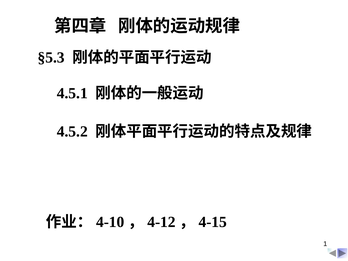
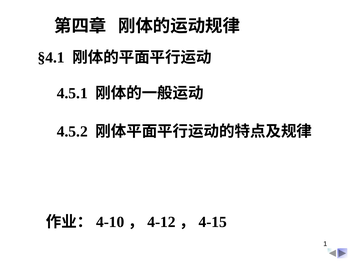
§5.3: §5.3 -> §4.1 (51, 58)
